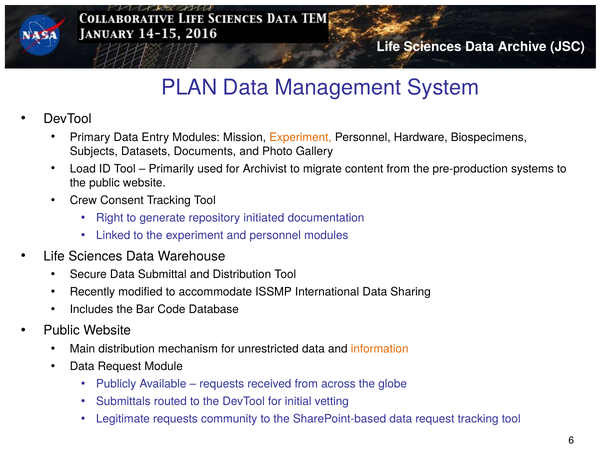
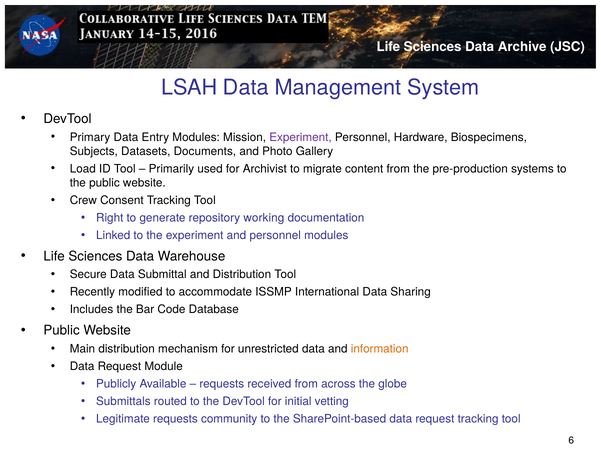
PLAN: PLAN -> LSAH (189, 88)
Experiment colour: orange -> purple (300, 137)
initiated: initiated -> working (264, 218)
